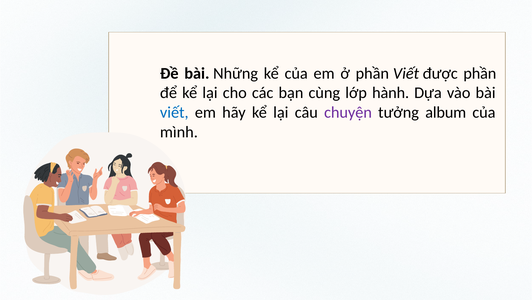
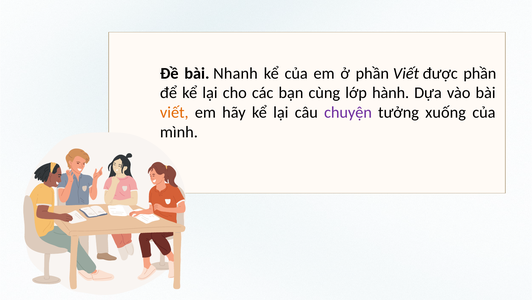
Những: Những -> Nhanh (236, 73)
viết colour: blue -> orange (174, 112)
album: album -> xuống (446, 112)
